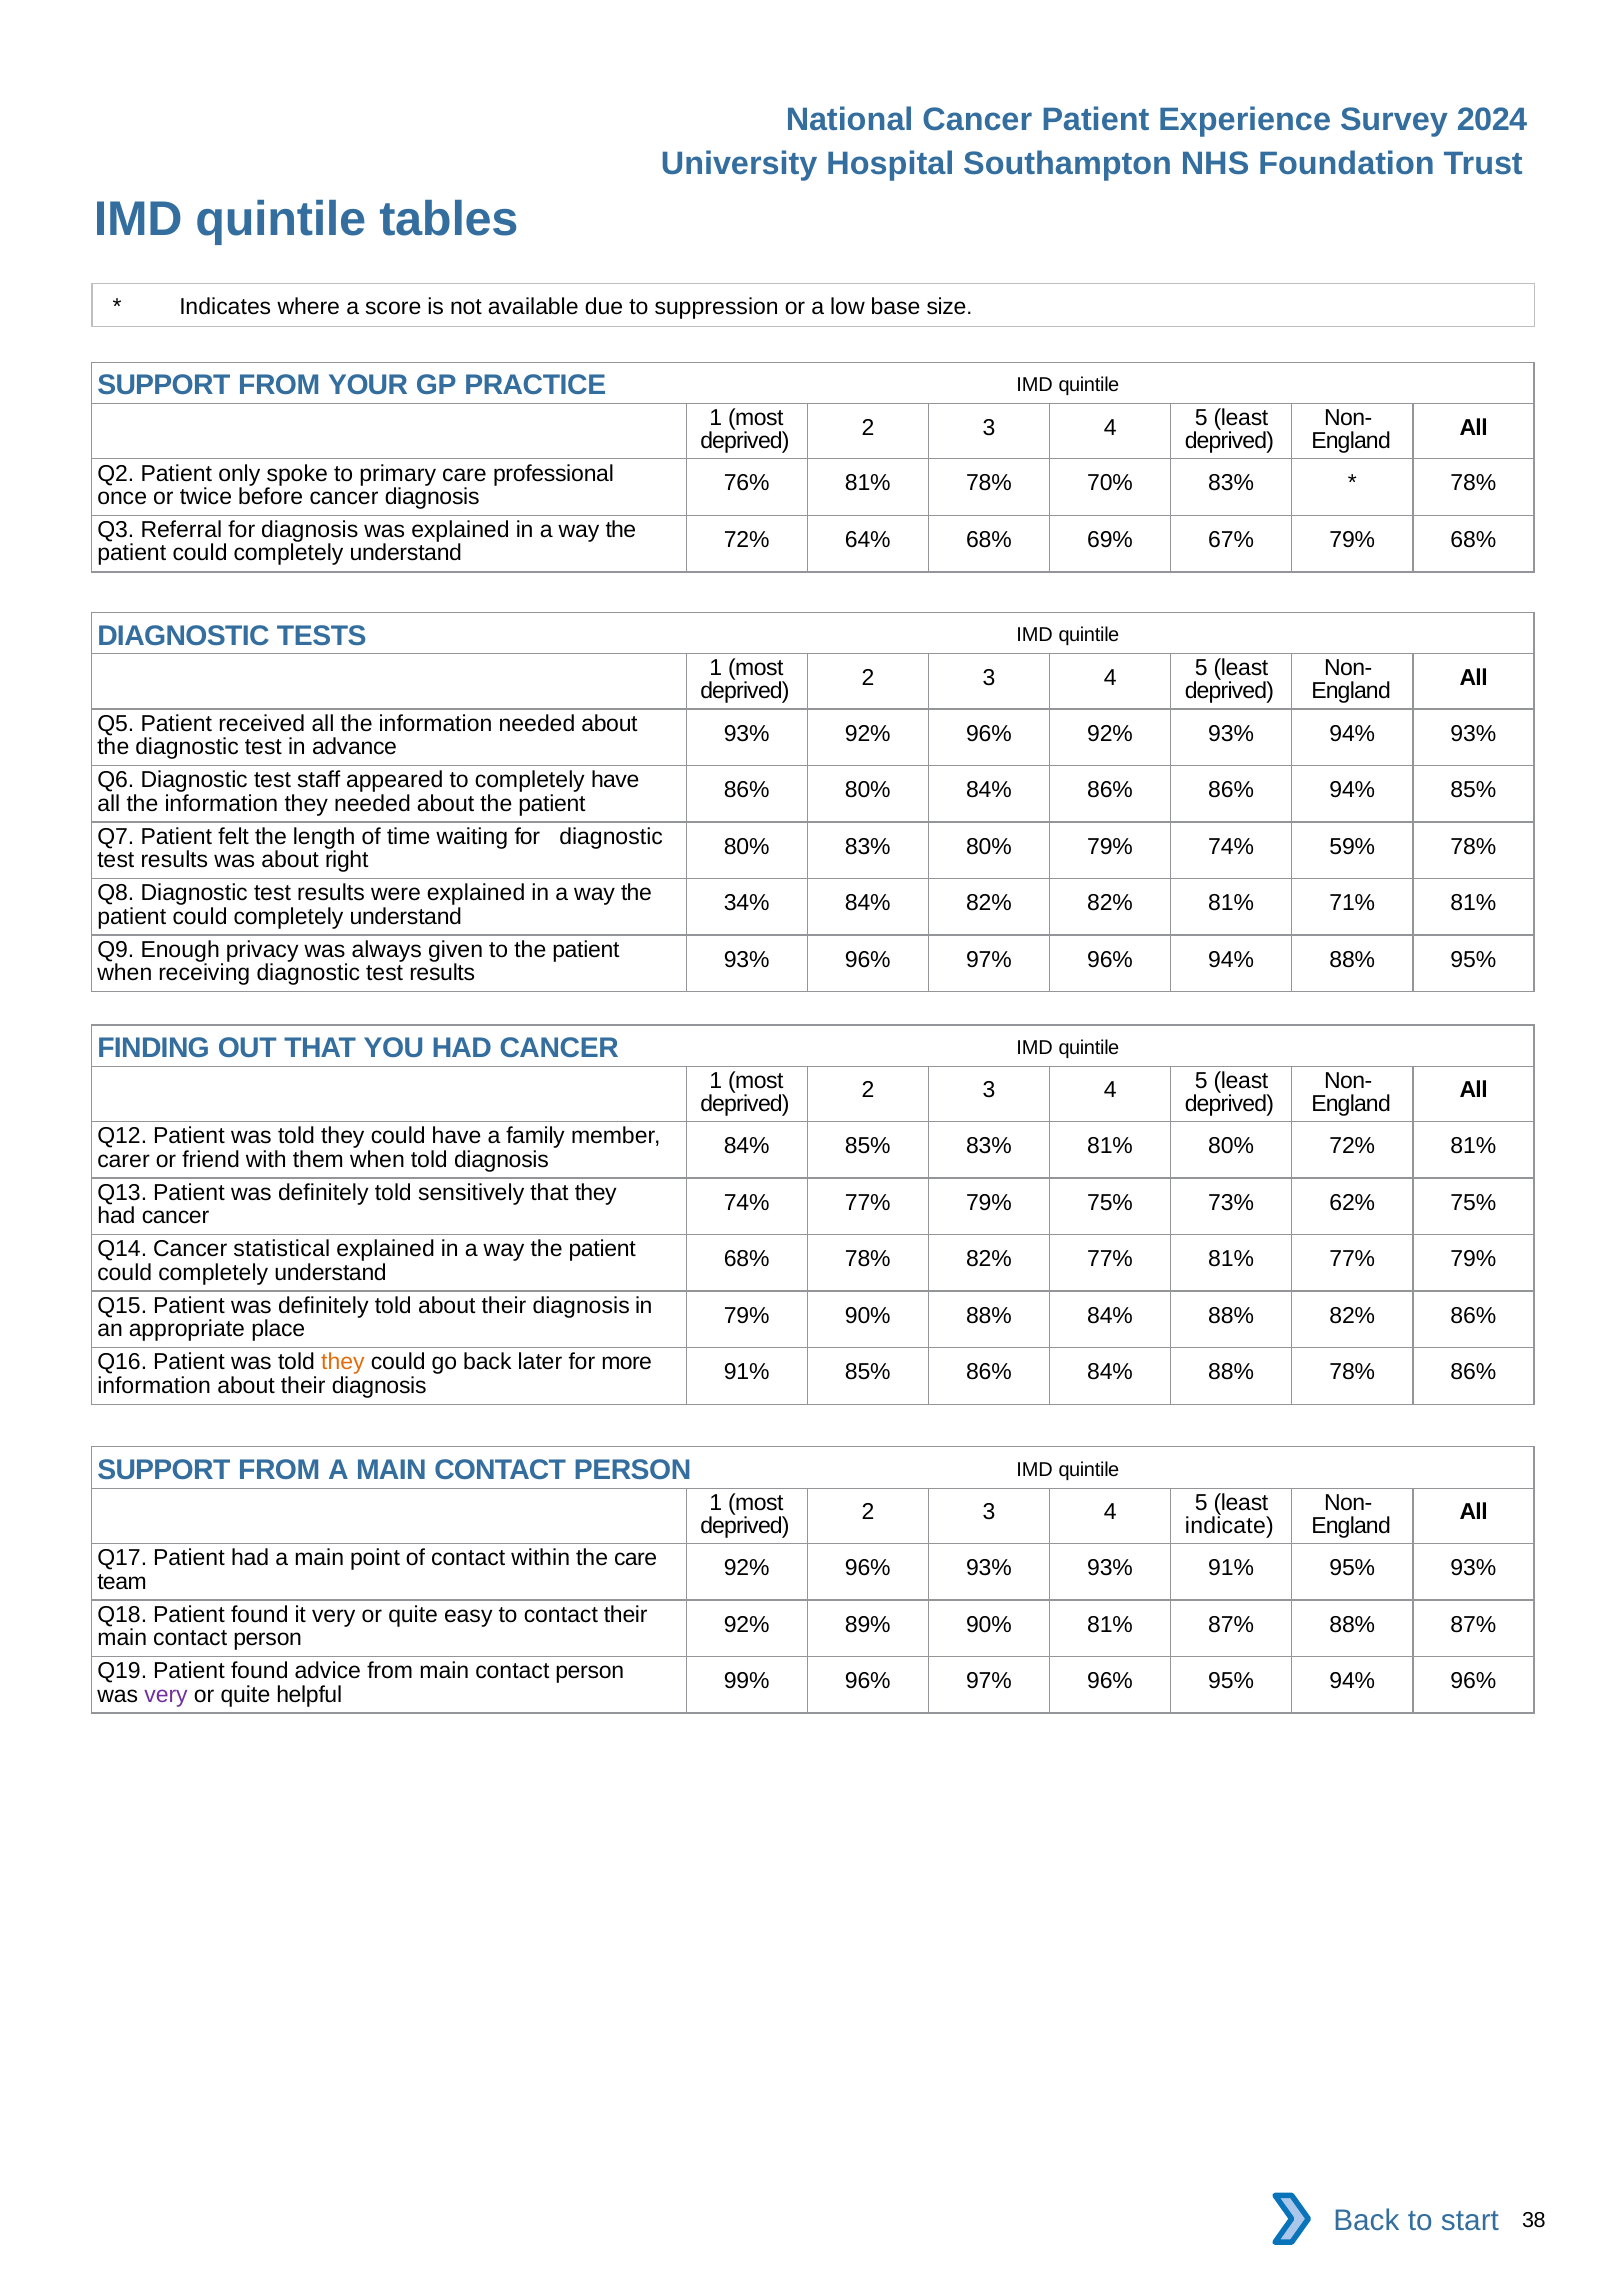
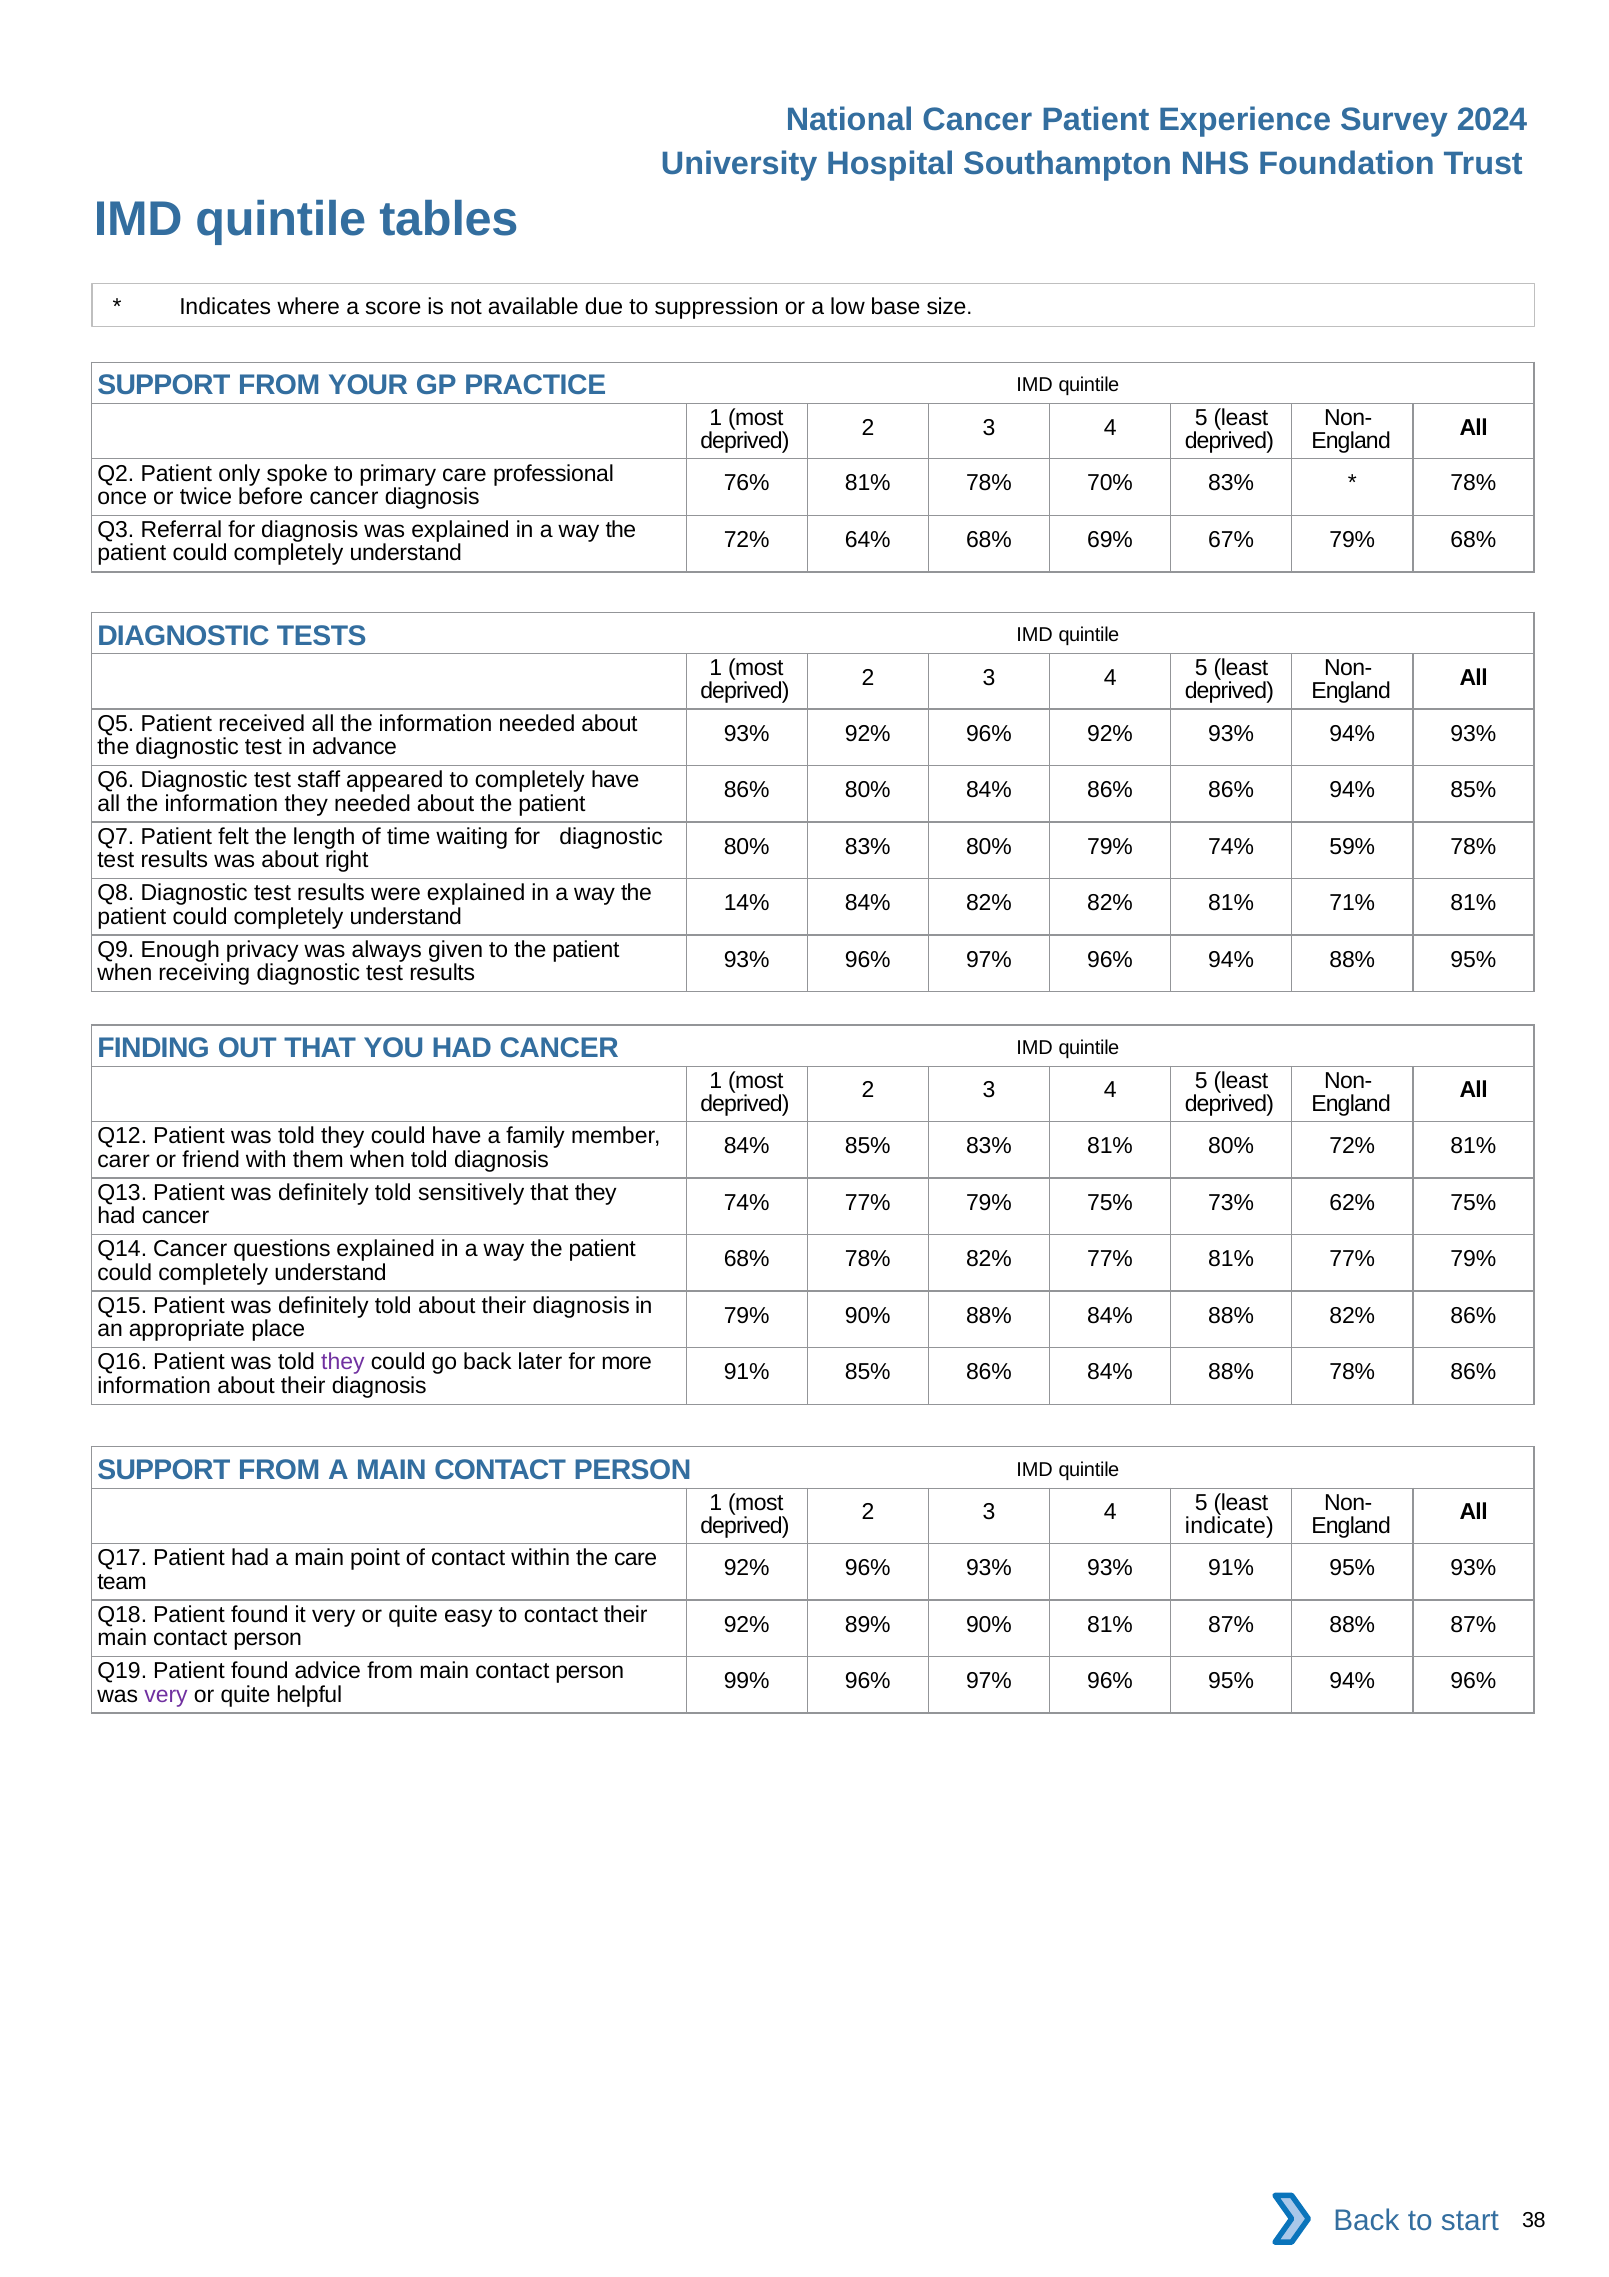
34%: 34% -> 14% (747, 903)
statistical: statistical -> questions (282, 1249)
they colour: orange -> purple (343, 1362)
